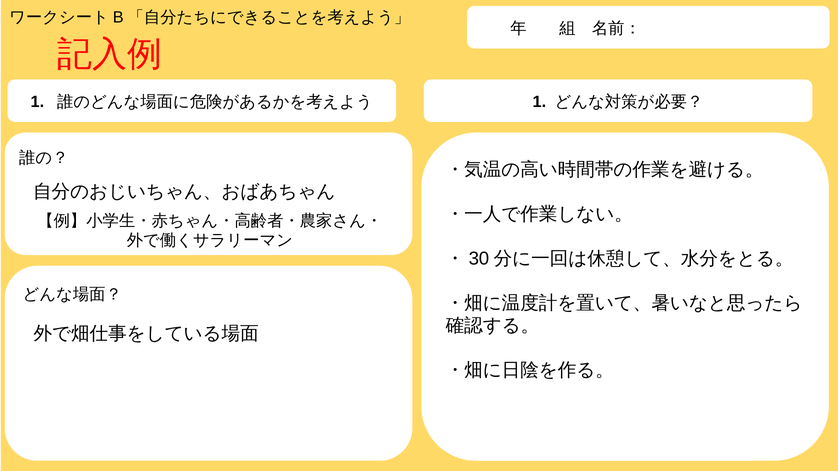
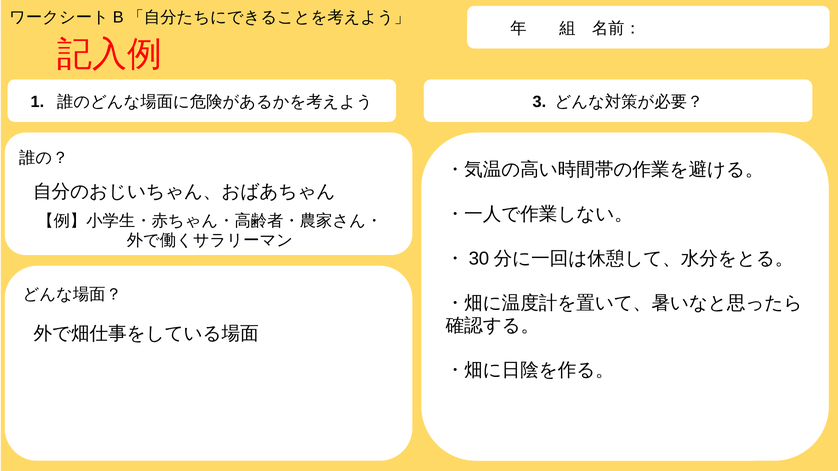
1: 1 -> 3 (539, 102)
